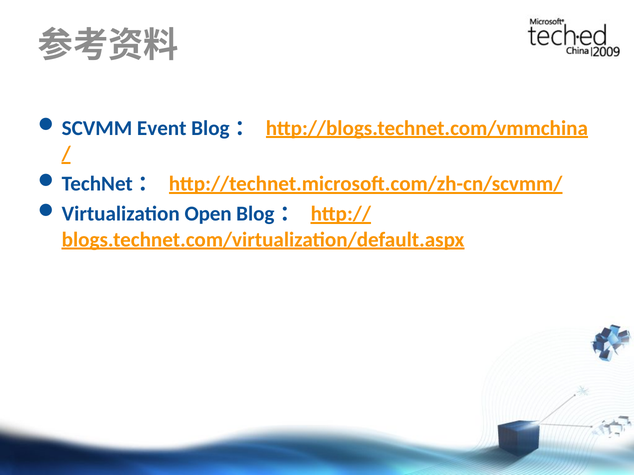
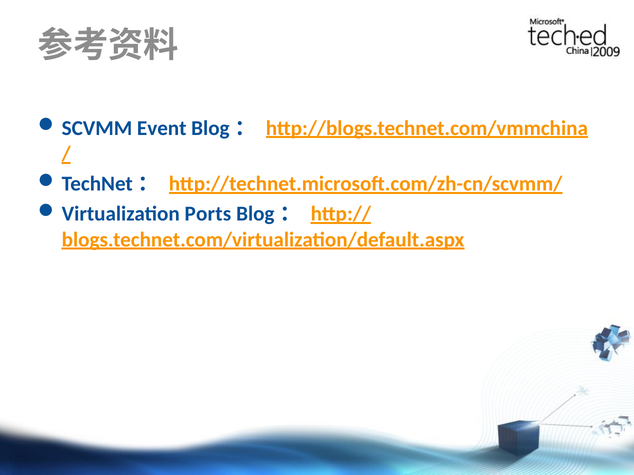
Open: Open -> Ports (208, 214)
